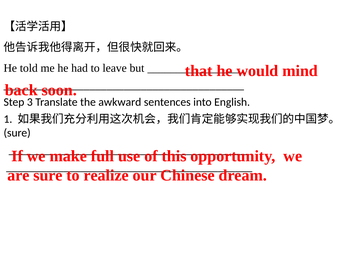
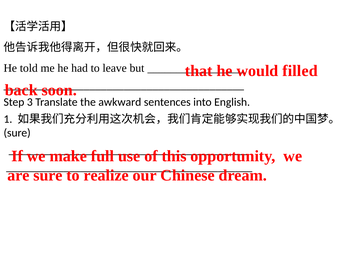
mind: mind -> filled (300, 71)
